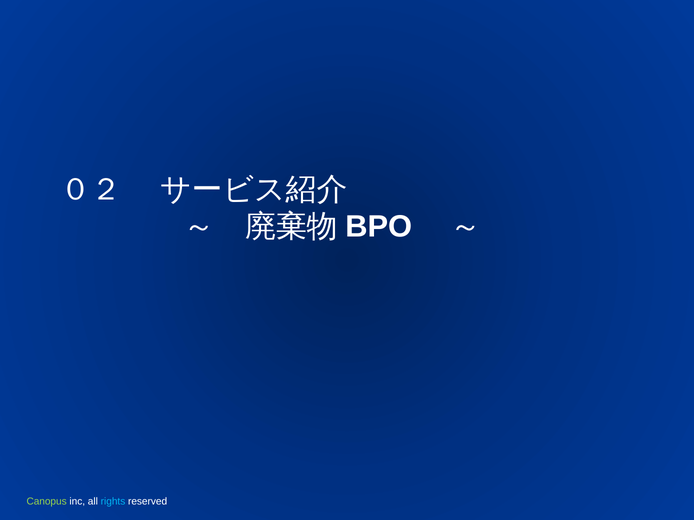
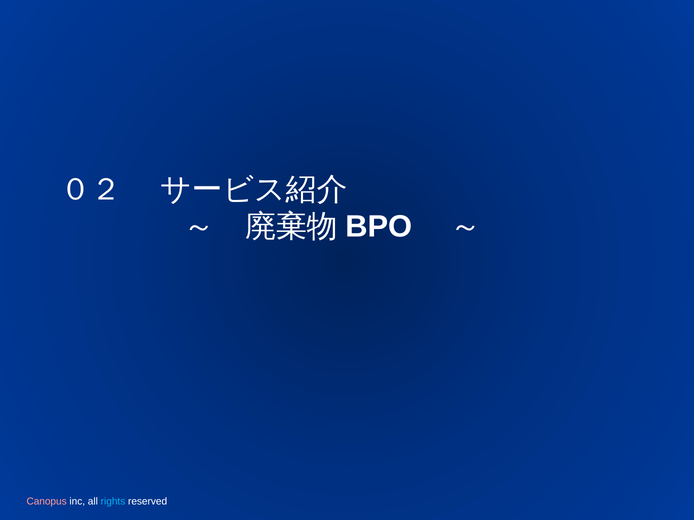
Canopus colour: light green -> pink (47, 502)
